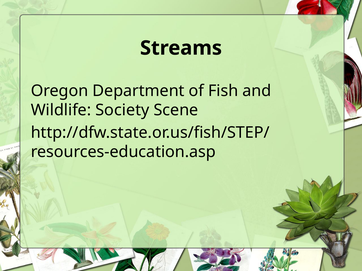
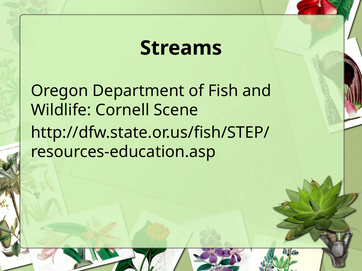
Society: Society -> Cornell (122, 110)
